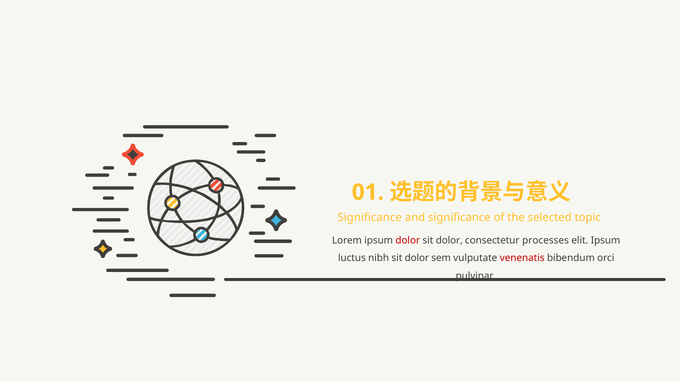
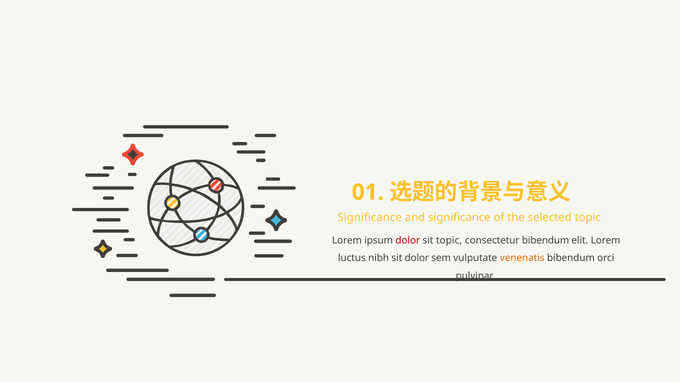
dolor: dolor -> topic (449, 241)
consectetur processes: processes -> bibendum (546, 241)
elit Ipsum: Ipsum -> Lorem (606, 241)
venenatis colour: red -> orange (522, 259)
